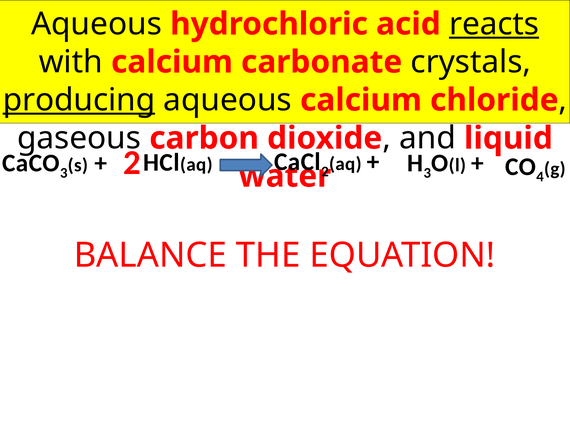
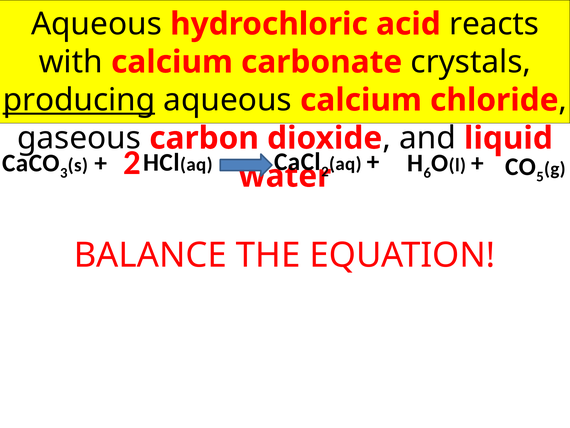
reacts underline: present -> none (494, 24)
4: 4 -> 5 (540, 176)
3: 3 -> 6 (427, 173)
